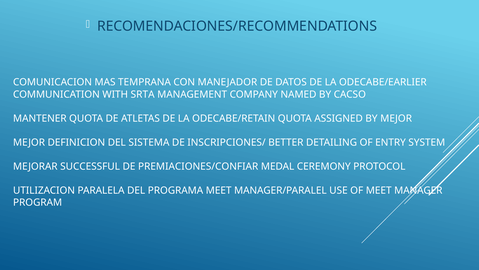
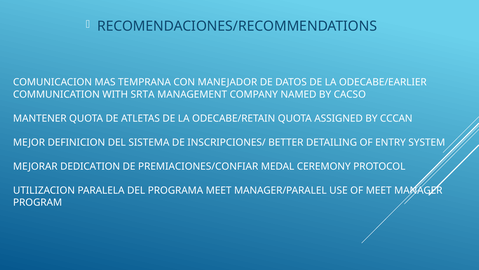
BY MEJOR: MEJOR -> CCCAN (396, 118)
SUCCESSFUL: SUCCESSFUL -> DEDICATION (90, 166)
